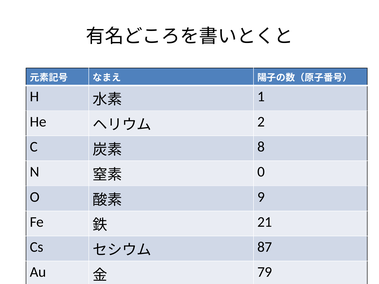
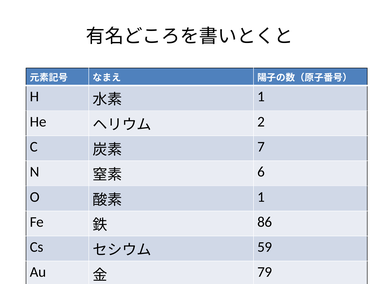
8: 8 -> 7 (261, 147)
0: 0 -> 6 (261, 172)
9: 9 -> 1 (261, 197)
21: 21 -> 86 (265, 222)
87: 87 -> 59 (265, 247)
